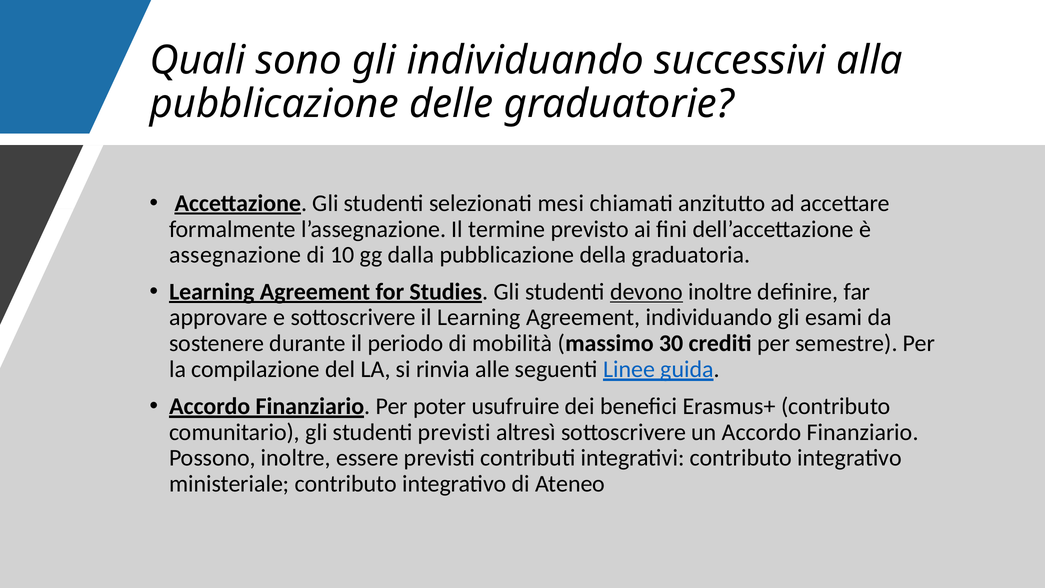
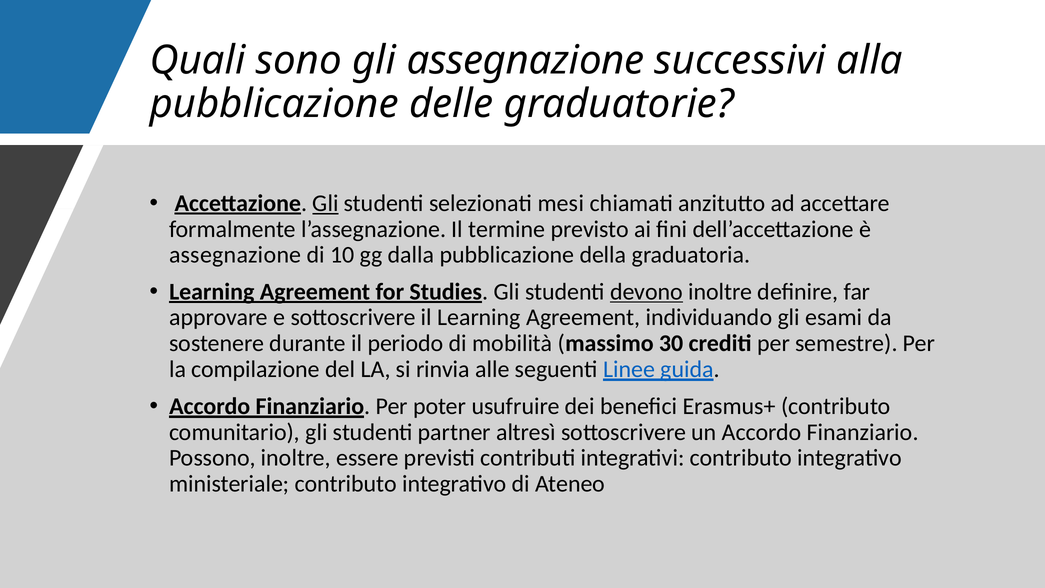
gli individuando: individuando -> assegnazione (526, 60)
Gli underline: none -> present (325, 203)
studenti previsti: previsti -> partner (454, 432)
